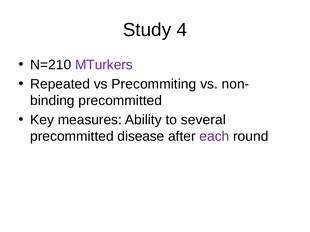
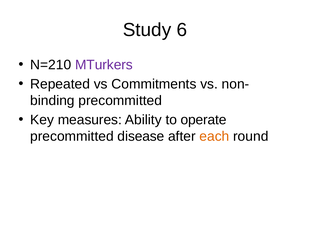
4: 4 -> 6 (182, 30)
Precommiting: Precommiting -> Commitments (154, 84)
several: several -> operate (203, 120)
each colour: purple -> orange (214, 137)
